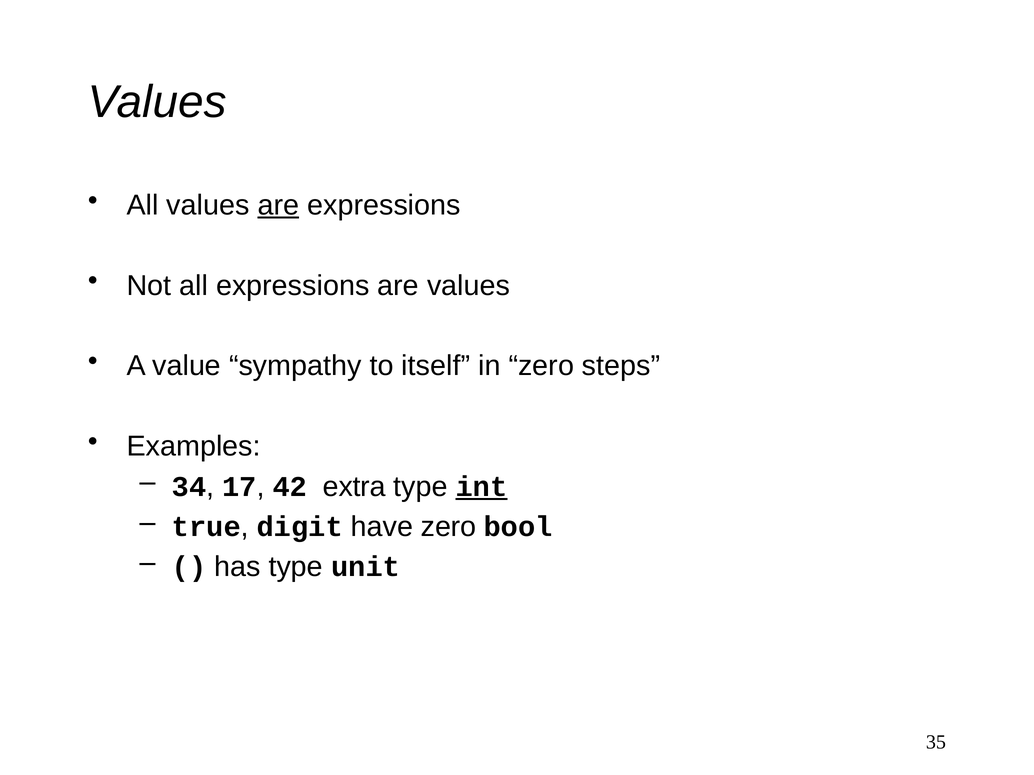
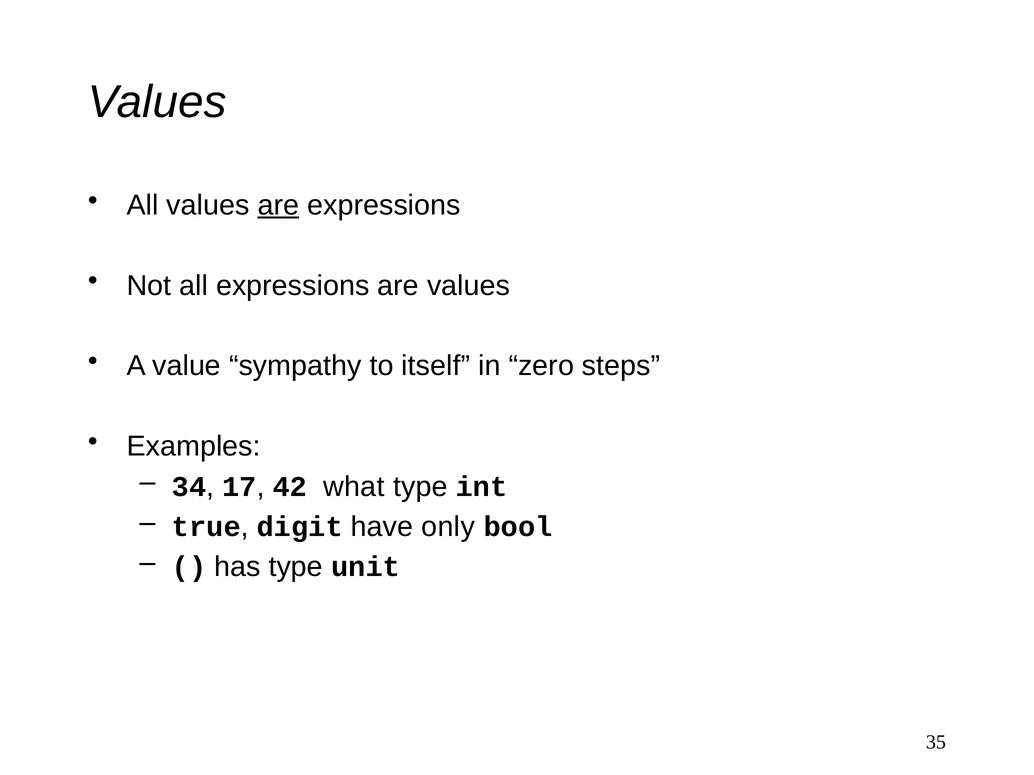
extra: extra -> what (354, 487)
int underline: present -> none (482, 487)
have zero: zero -> only (448, 527)
